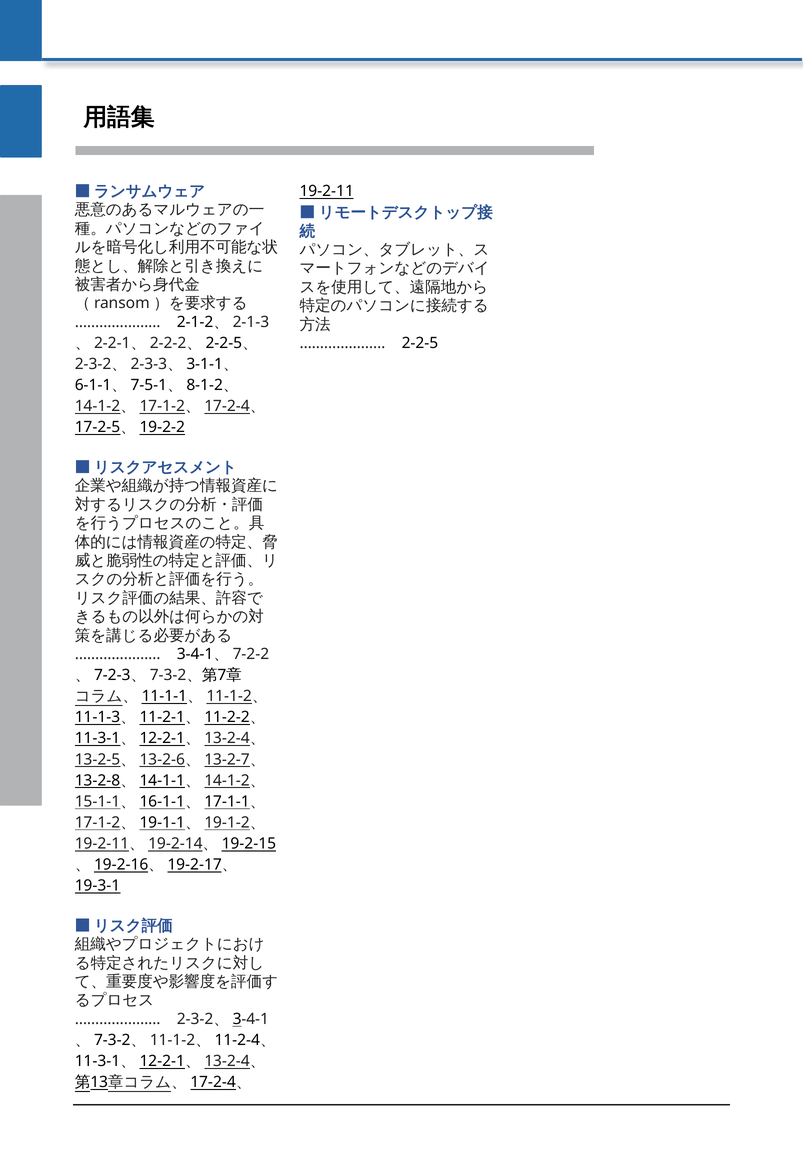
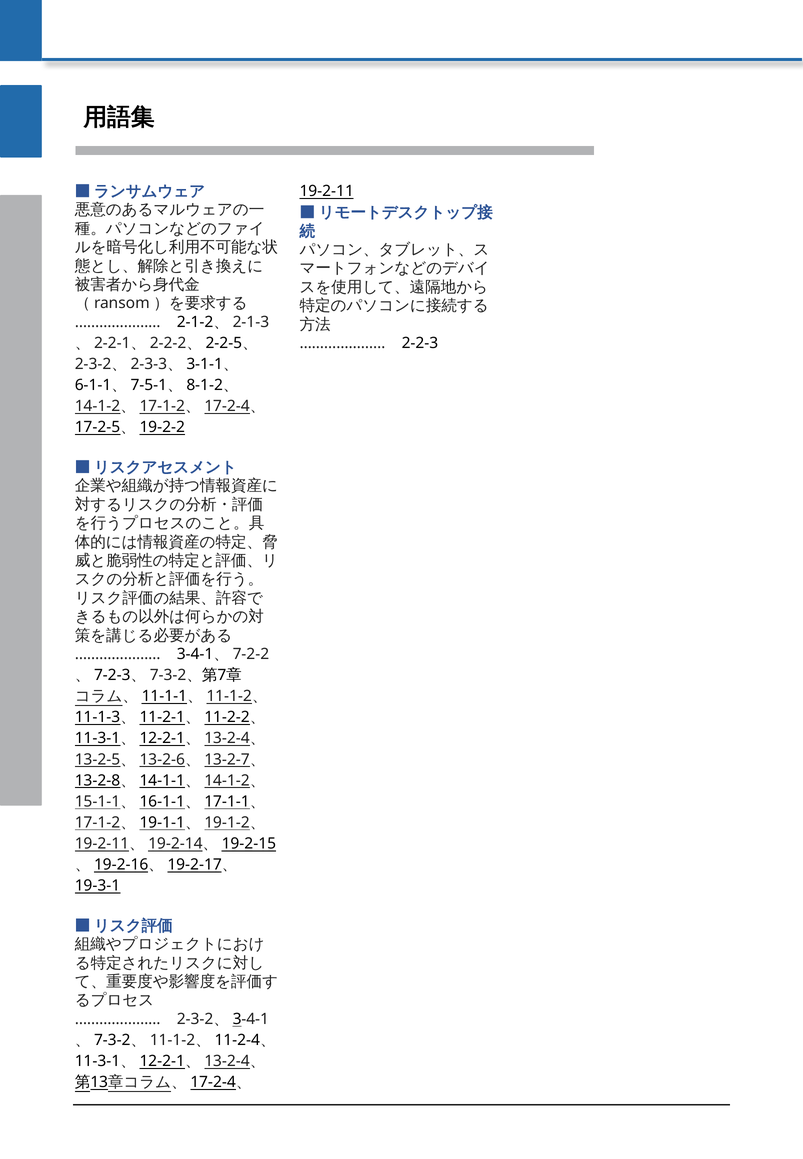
2-2-5: 2-2-5 -> 2-2-3 (420, 343)
